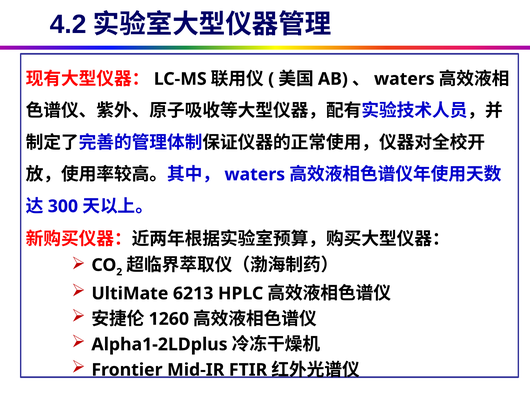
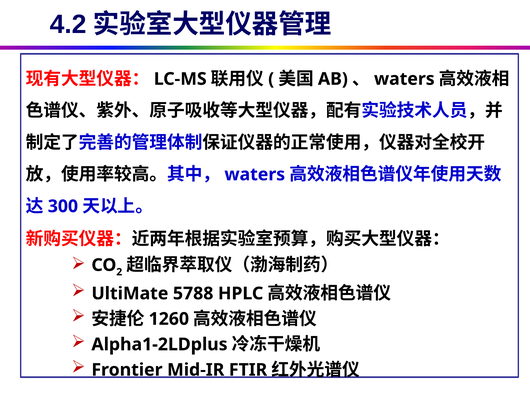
6213: 6213 -> 5788 (193, 293)
